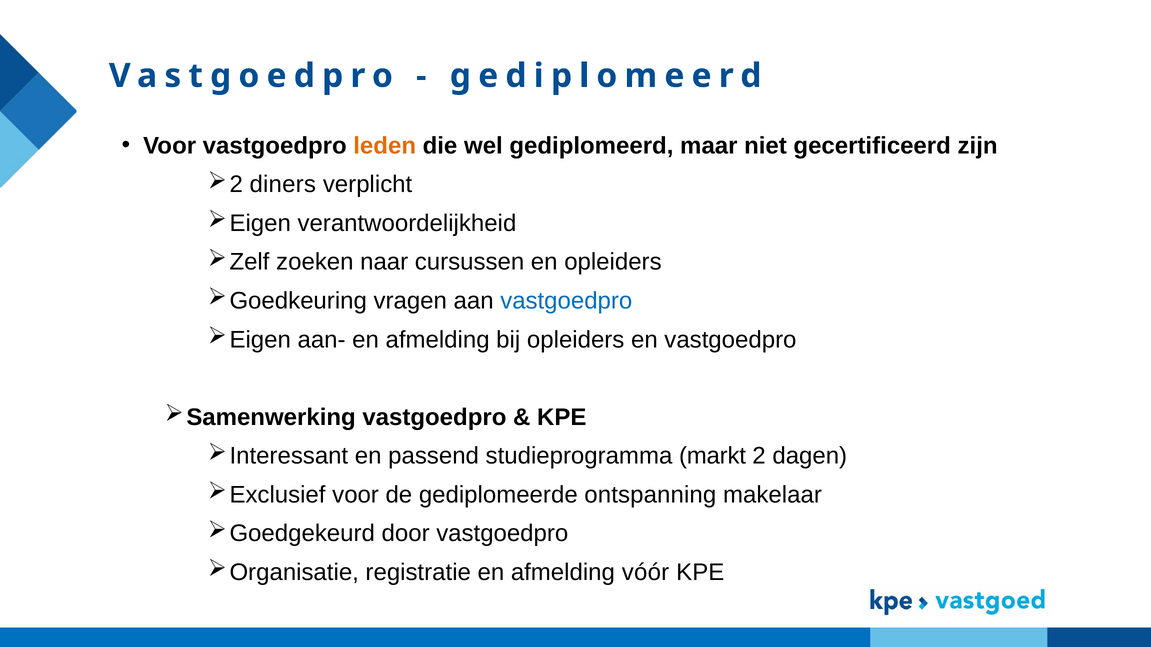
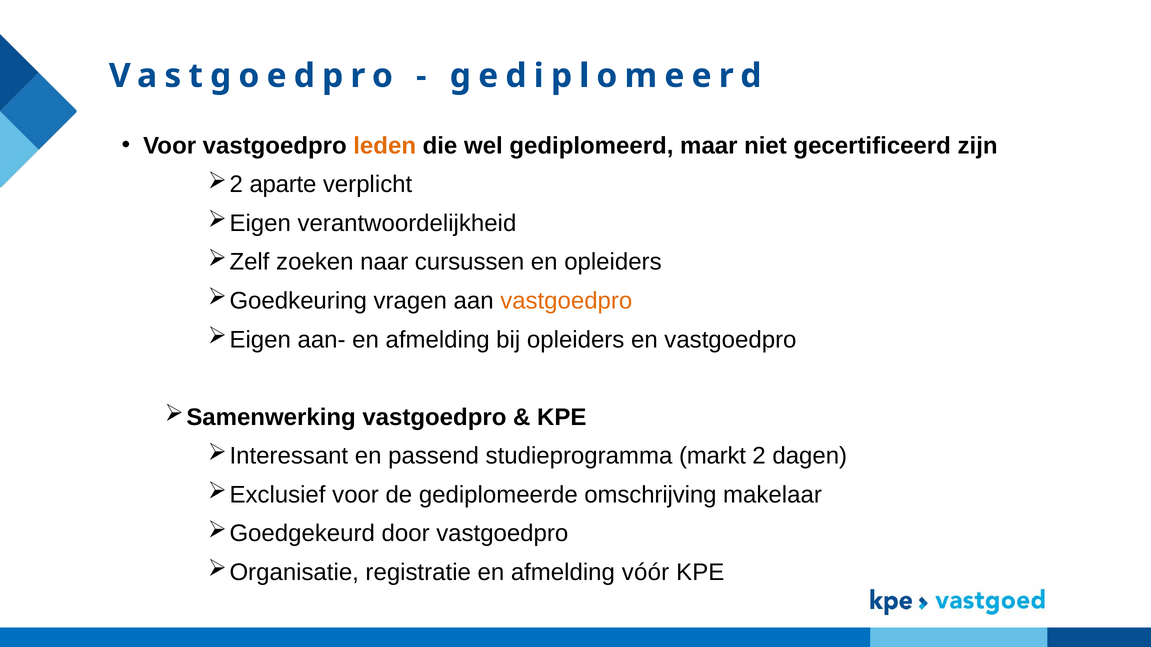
diners: diners -> aparte (283, 185)
vastgoedpro colour: blue -> orange (566, 301)
ontspanning: ontspanning -> omschrijving (650, 495)
